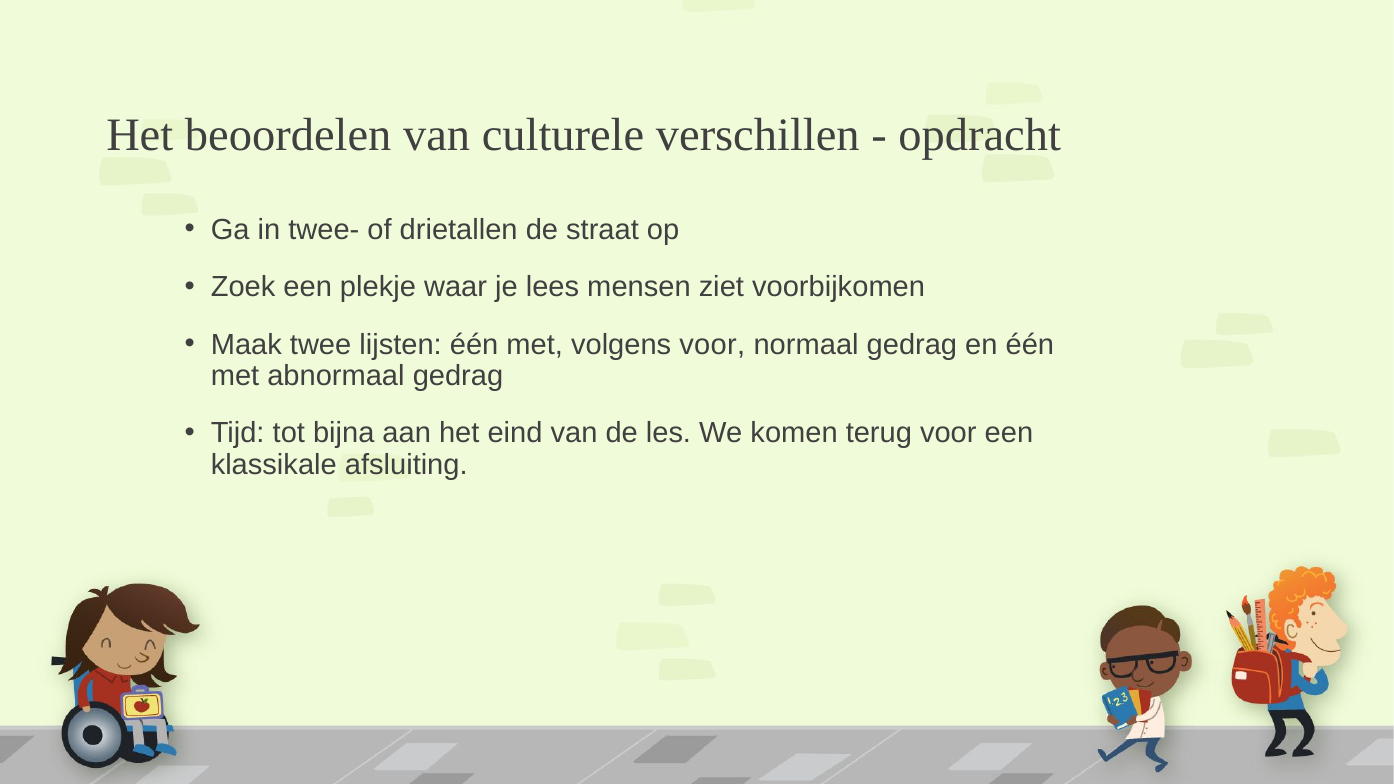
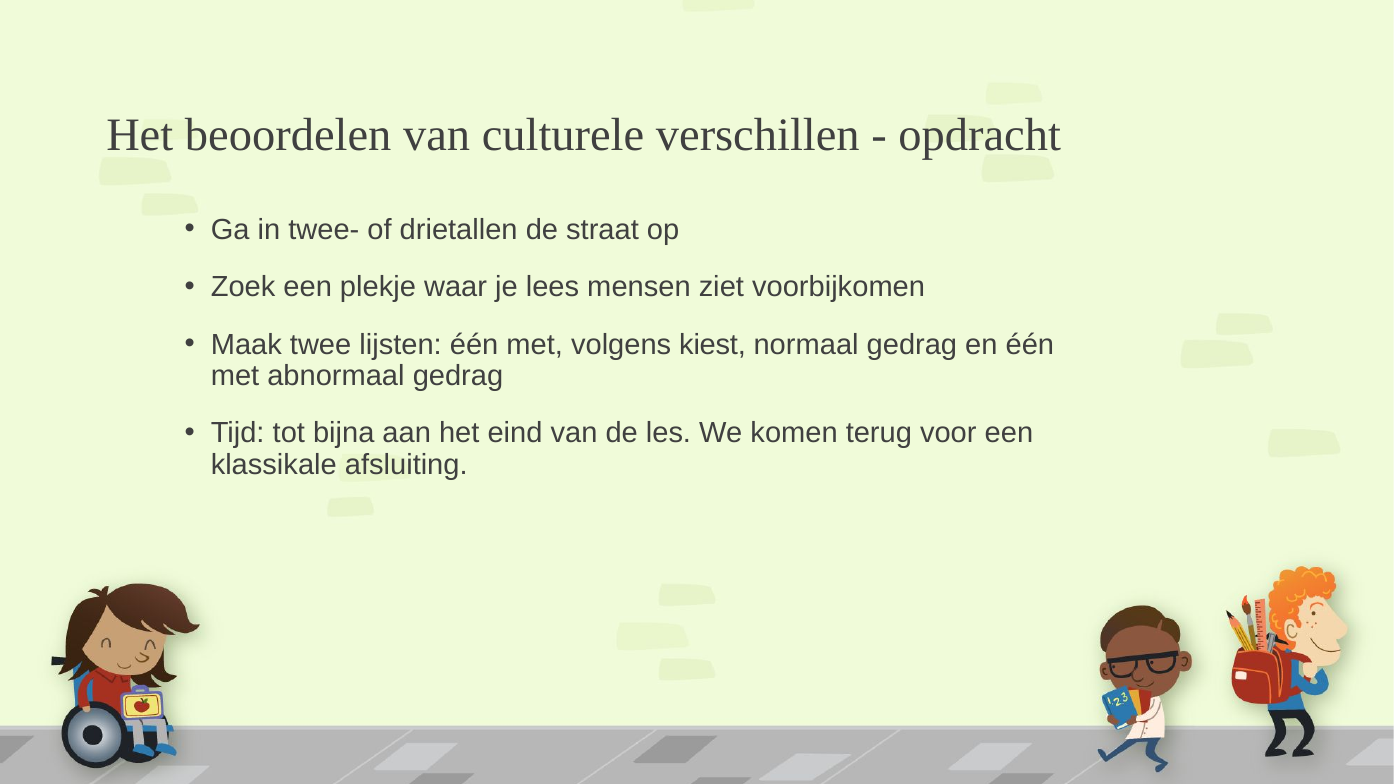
volgens voor: voor -> kiest (713, 344)
